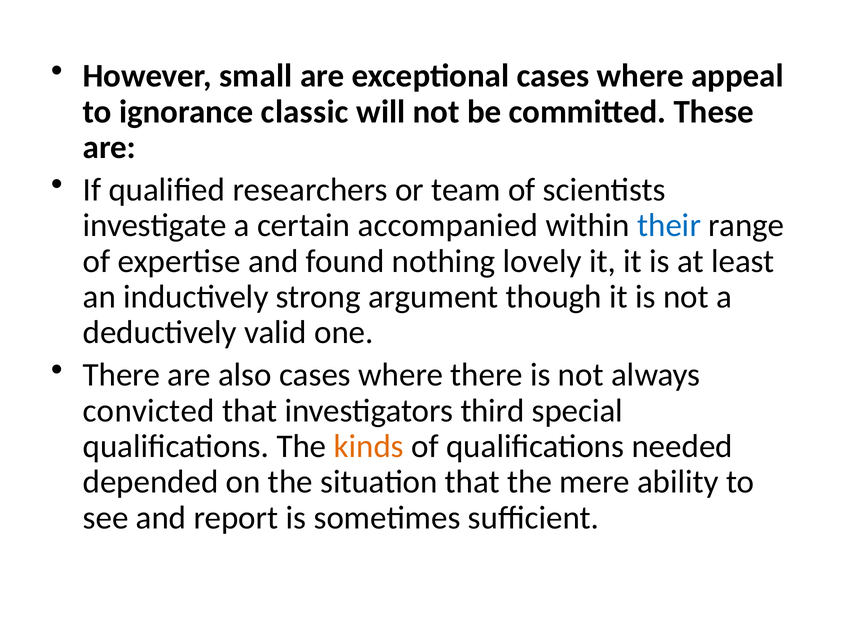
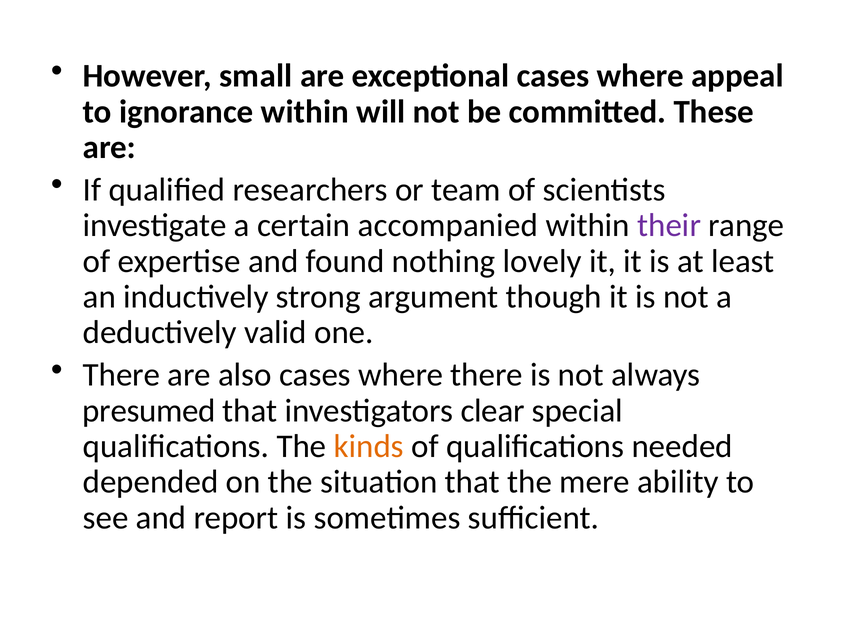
ignorance classic: classic -> within (305, 112)
their colour: blue -> purple (669, 225)
convicted: convicted -> presumed (149, 410)
third: third -> clear (493, 410)
